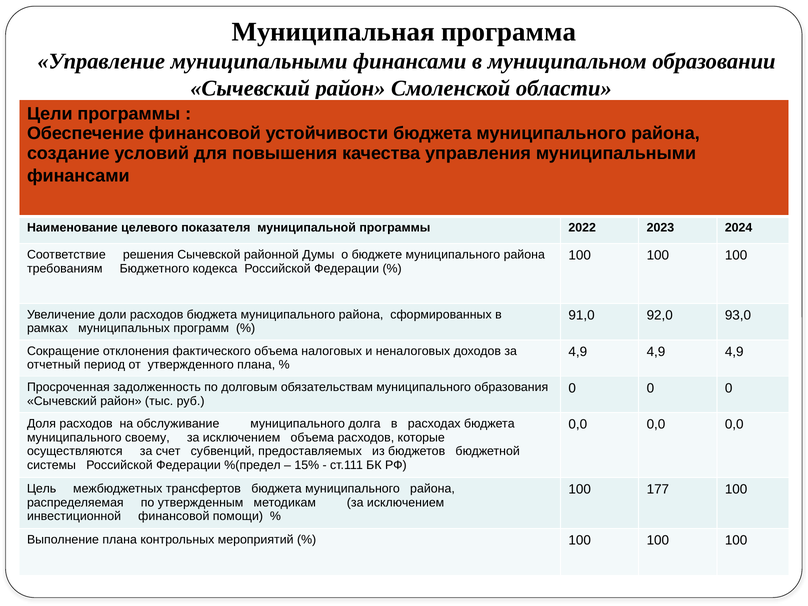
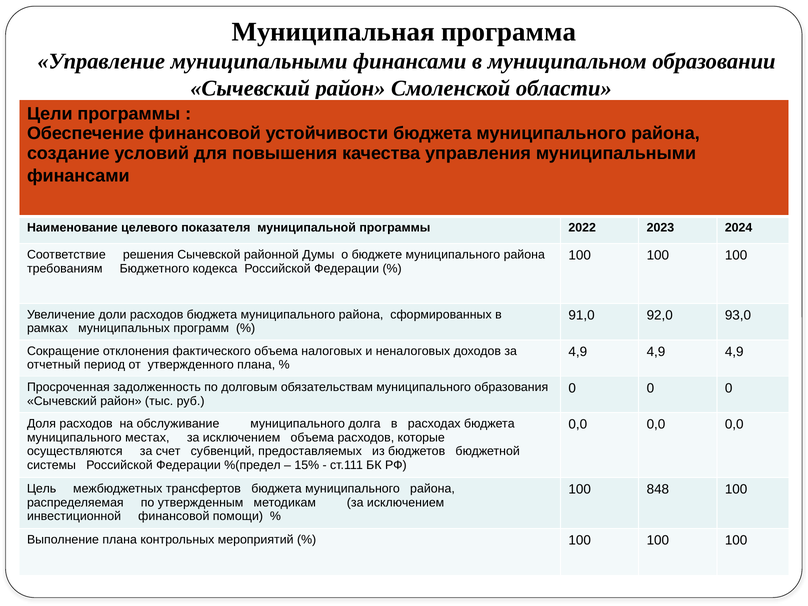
своему: своему -> местах (147, 437)
177: 177 -> 848 (658, 489)
